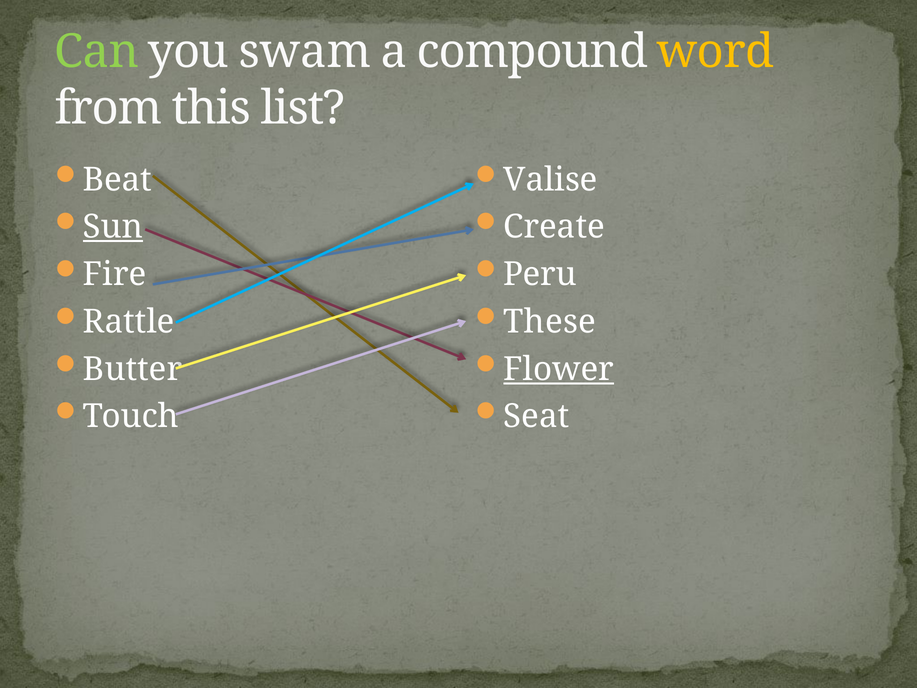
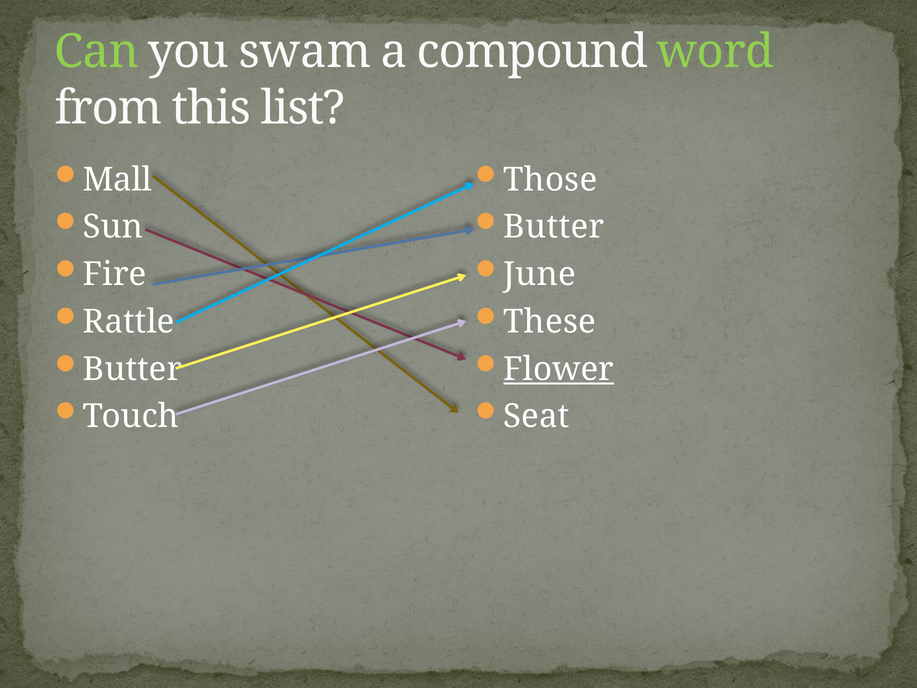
word colour: yellow -> light green (716, 51)
Beat: Beat -> Mall (117, 180)
Valise: Valise -> Those (550, 180)
Sun underline: present -> none (113, 227)
Create: Create -> Butter (554, 227)
Peru: Peru -> June (540, 274)
